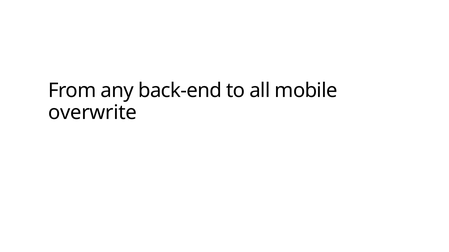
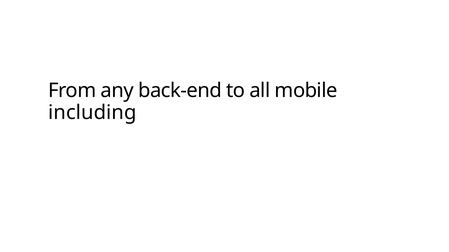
overwrite: overwrite -> including (92, 113)
